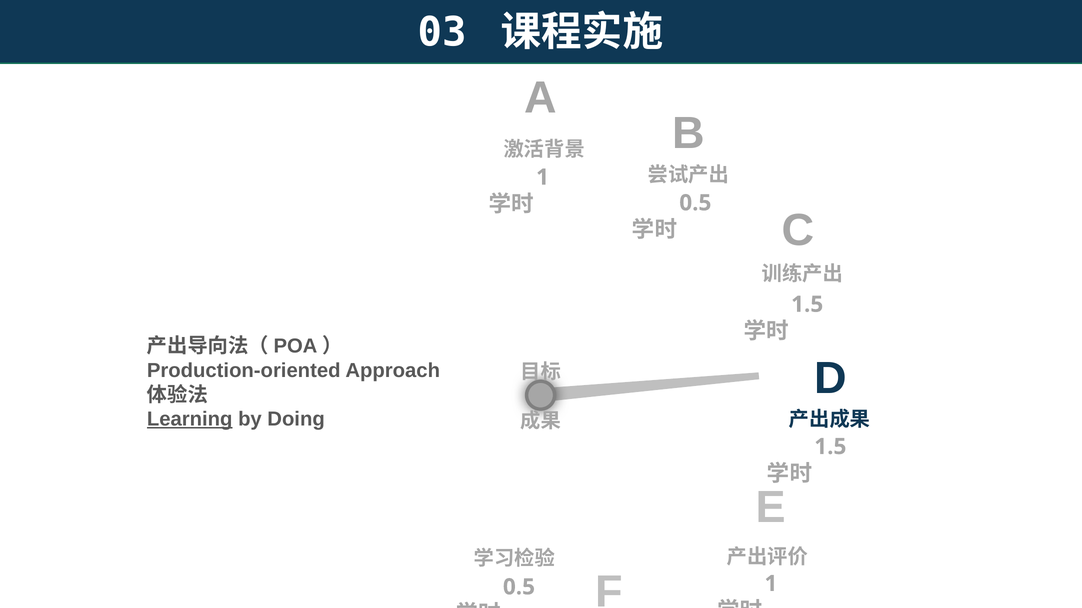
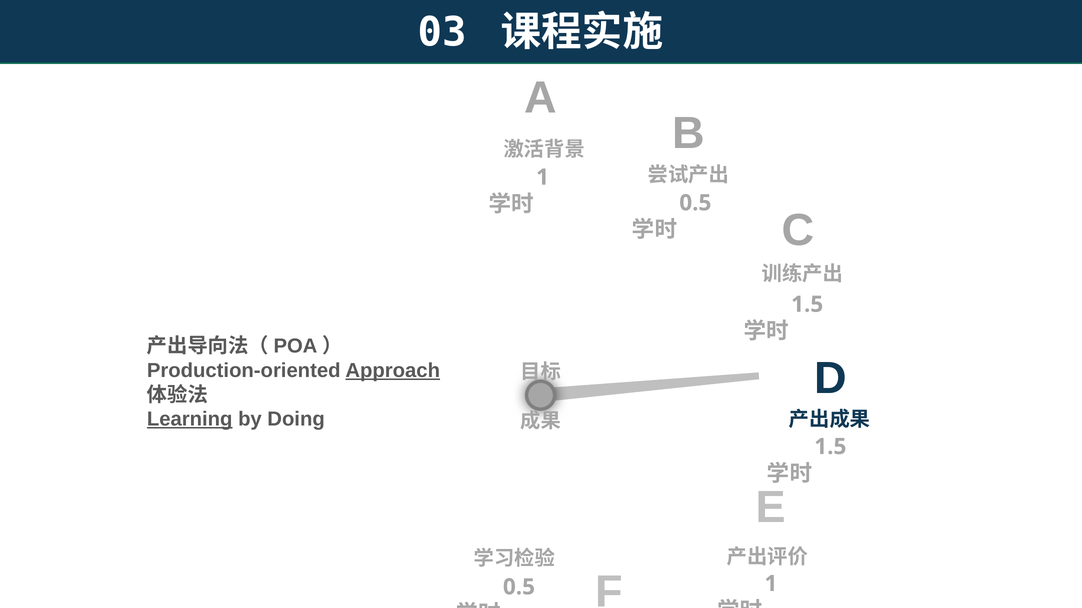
Approach underline: none -> present (393, 371)
